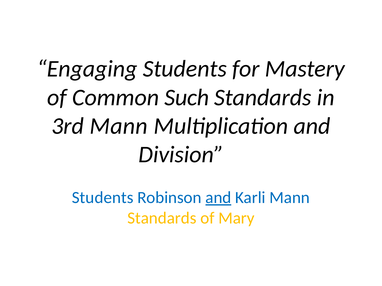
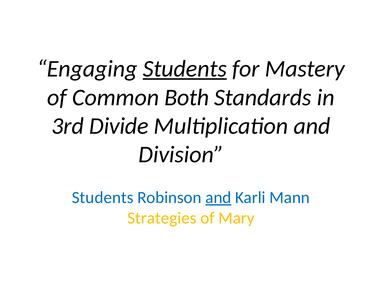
Students underline: none -> present (185, 69)
Such: Such -> Both (187, 98)
3rd Mann: Mann -> Divide (119, 126)
Standards: Standards -> Strategies (162, 218)
